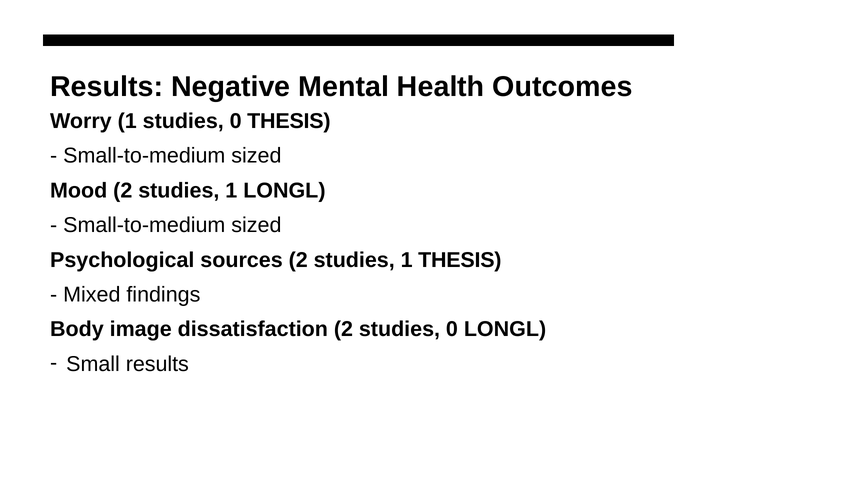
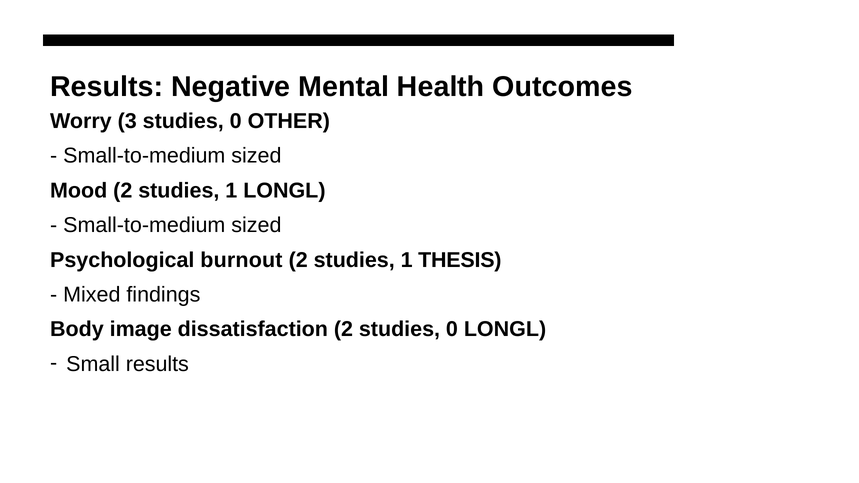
Worry 1: 1 -> 3 (127, 121)
0 THESIS: THESIS -> OTHER (289, 121)
sources: sources -> burnout (241, 260)
